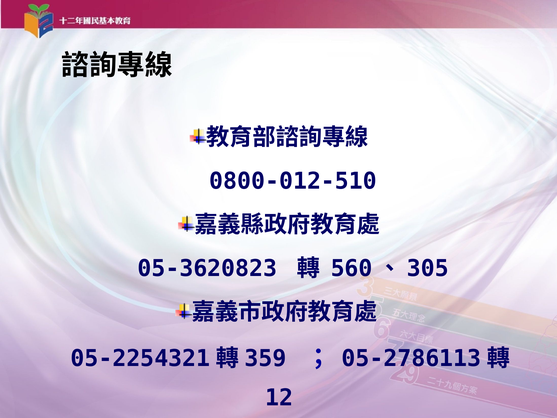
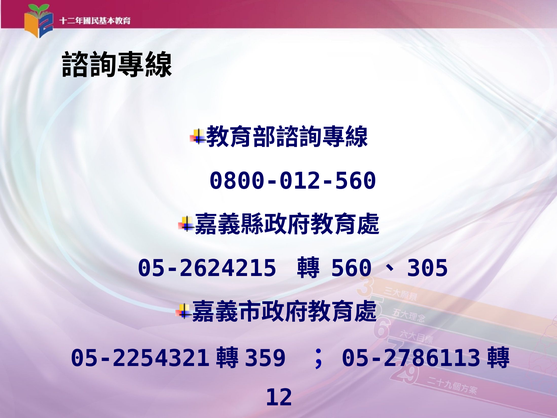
0800-012-510: 0800-012-510 -> 0800-012-560 (293, 181)
05-3620823: 05-3620823 -> 05-2624215 (207, 268)
